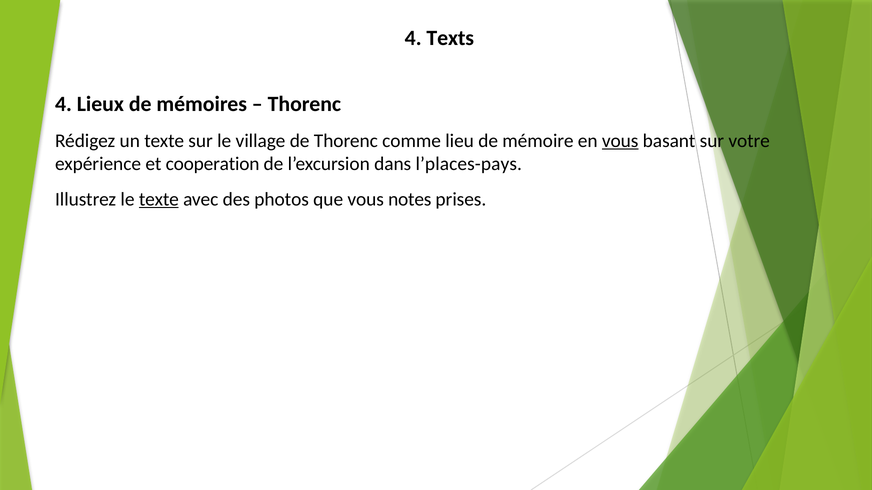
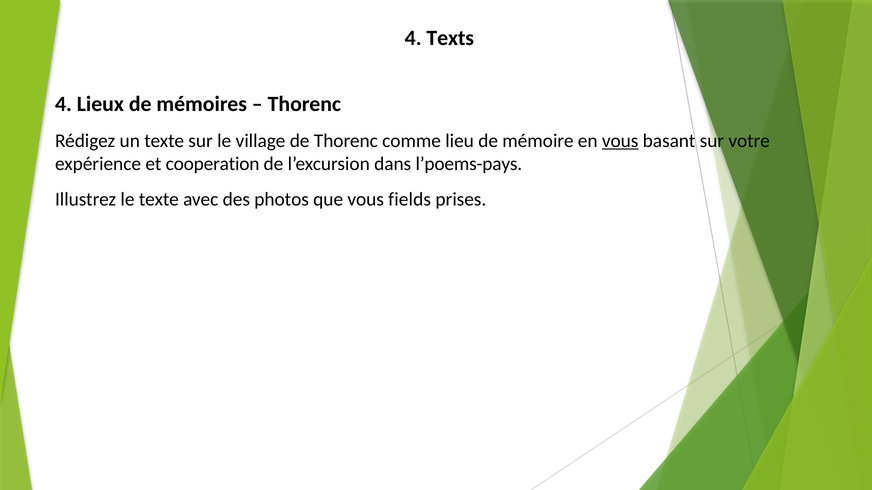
l’places-pays: l’places-pays -> l’poems-pays (469, 164)
texte underline: present -> none (159, 199)
notes: notes -> fields (410, 199)
